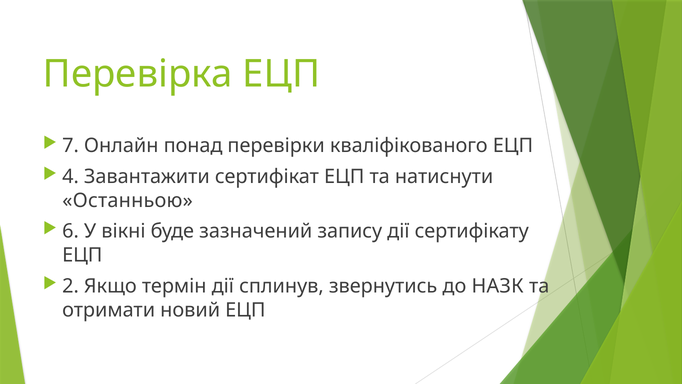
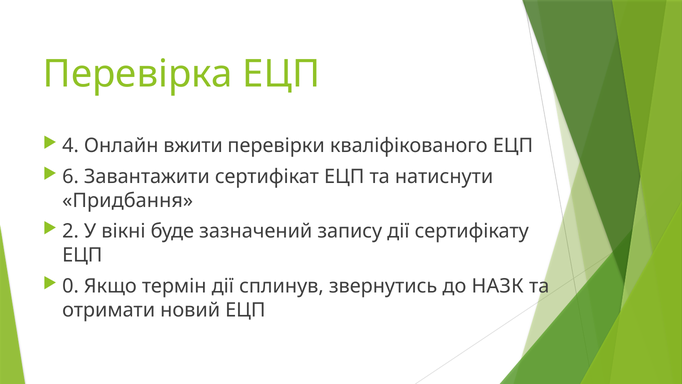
7: 7 -> 4 (71, 146)
понад: понад -> вжити (193, 146)
4: 4 -> 6 (71, 176)
Останньою: Останньою -> Придбання (128, 200)
6: 6 -> 2 (71, 231)
2: 2 -> 0 (71, 286)
